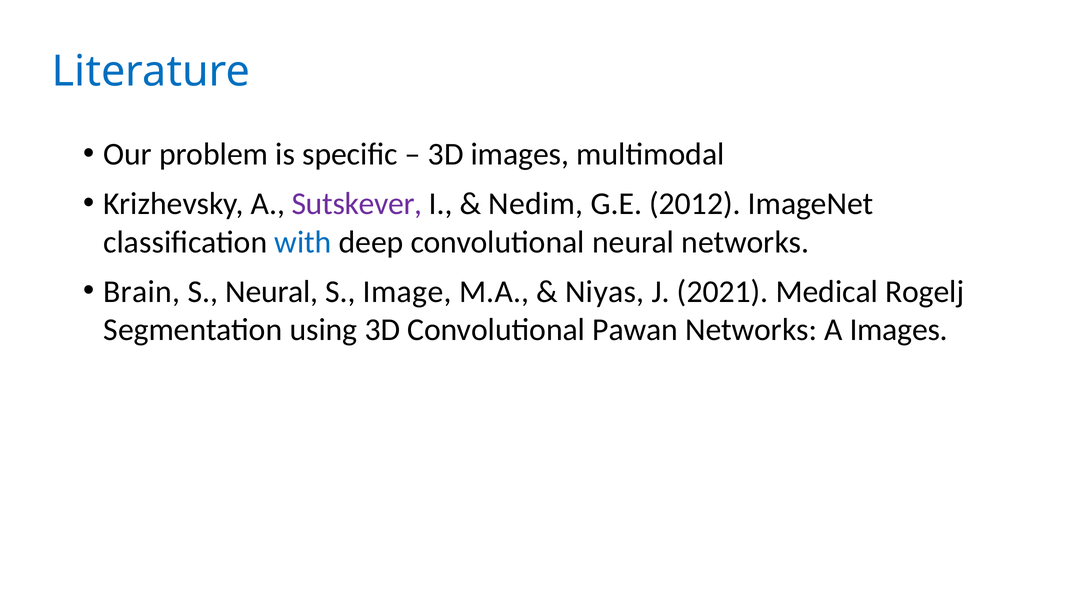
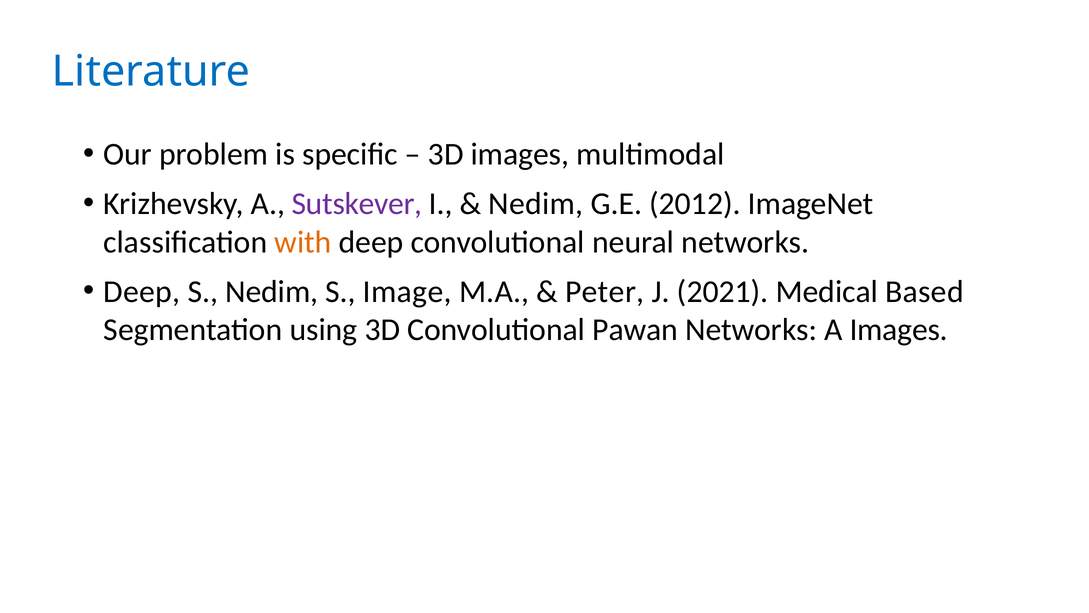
with colour: blue -> orange (303, 242)
Brain: Brain -> Deep (142, 291)
S Neural: Neural -> Nedim (272, 291)
Niyas: Niyas -> Peter (605, 291)
Rogelj: Rogelj -> Based (924, 291)
